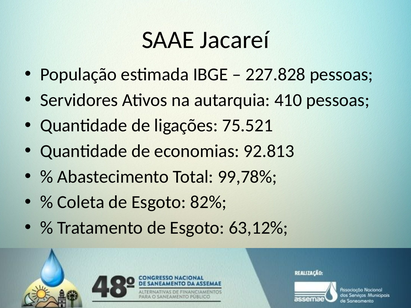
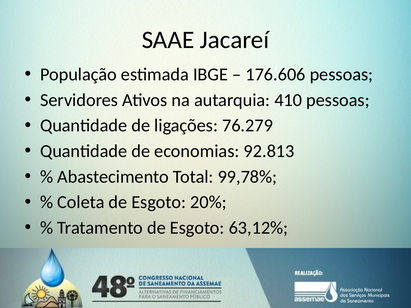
227.828: 227.828 -> 176.606 (275, 75)
75.521: 75.521 -> 76.279 (248, 126)
82%: 82% -> 20% (208, 202)
